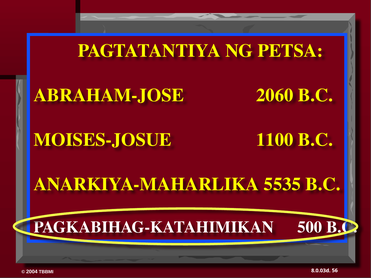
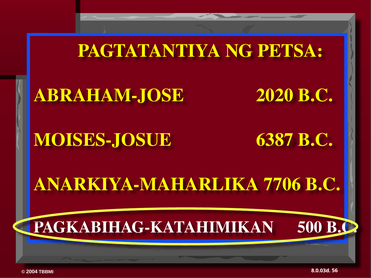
2060: 2060 -> 2020 (275, 95)
1100: 1100 -> 6387 (275, 140)
5535: 5535 -> 7706 (282, 184)
